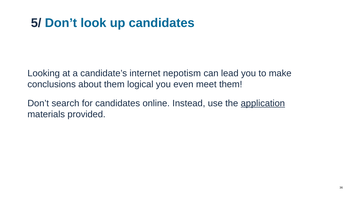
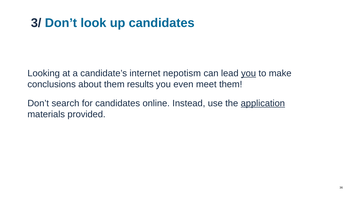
5/: 5/ -> 3/ (36, 23)
you underline: none -> present (249, 74)
logical: logical -> results (140, 85)
